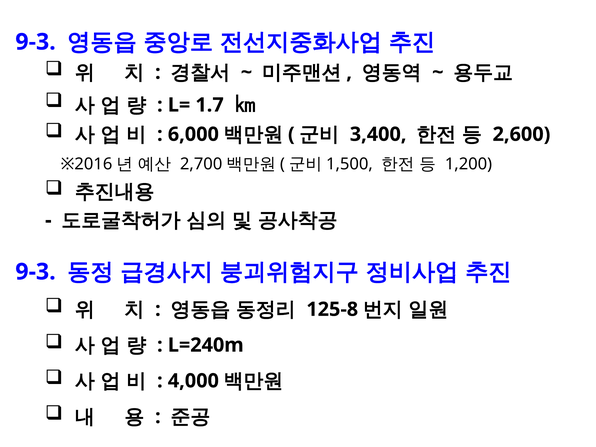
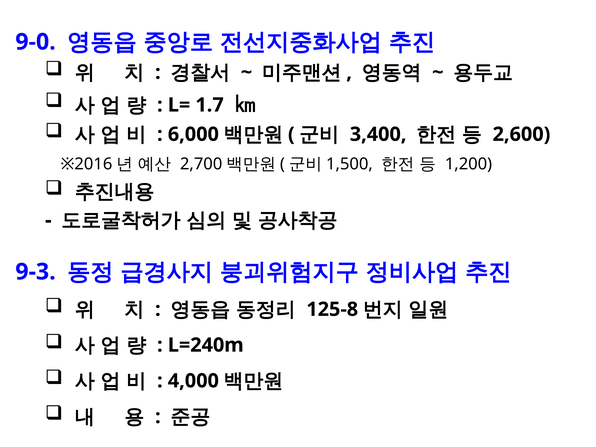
9-3: 9-3 -> 9-0 (36, 42)
